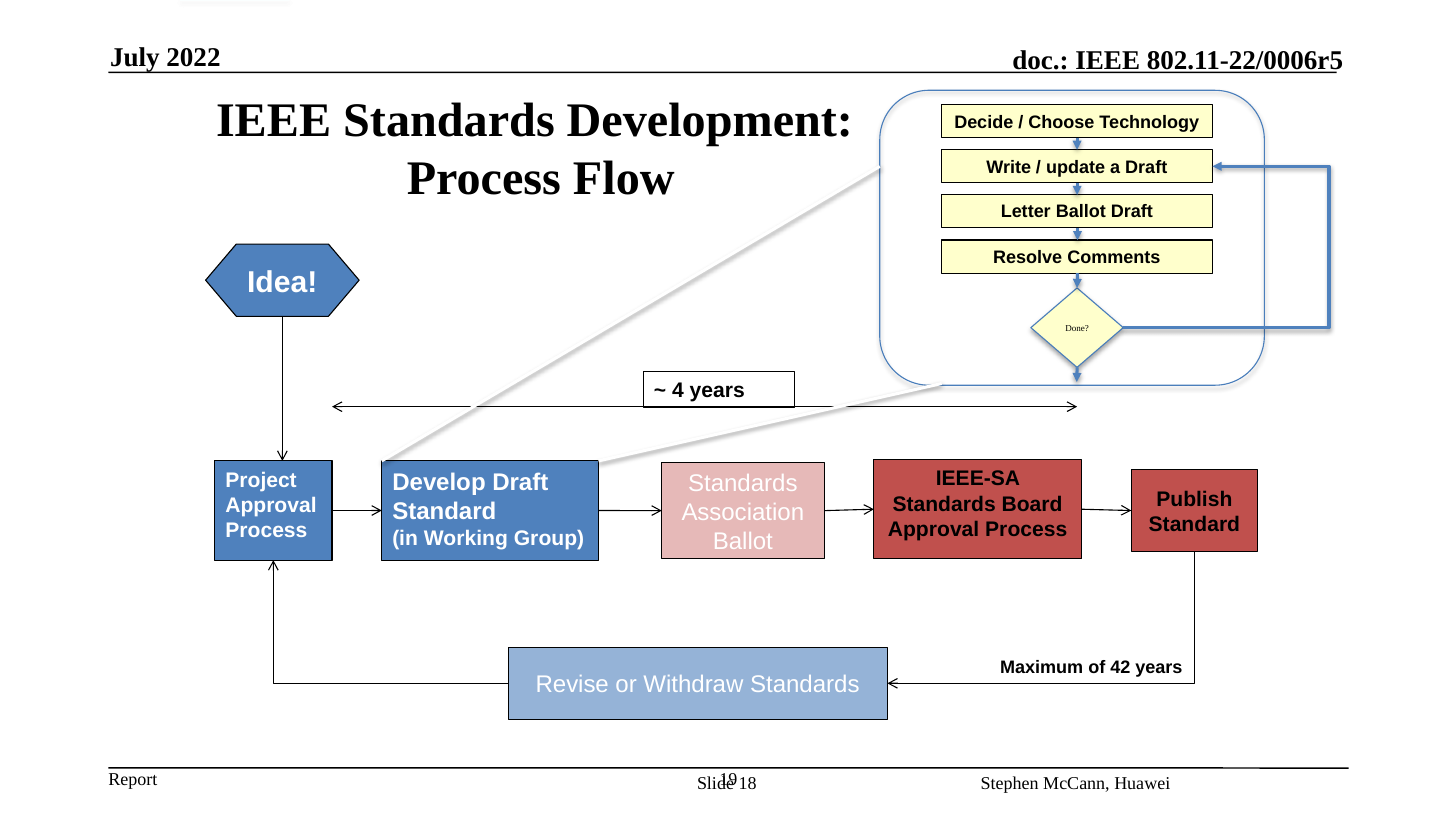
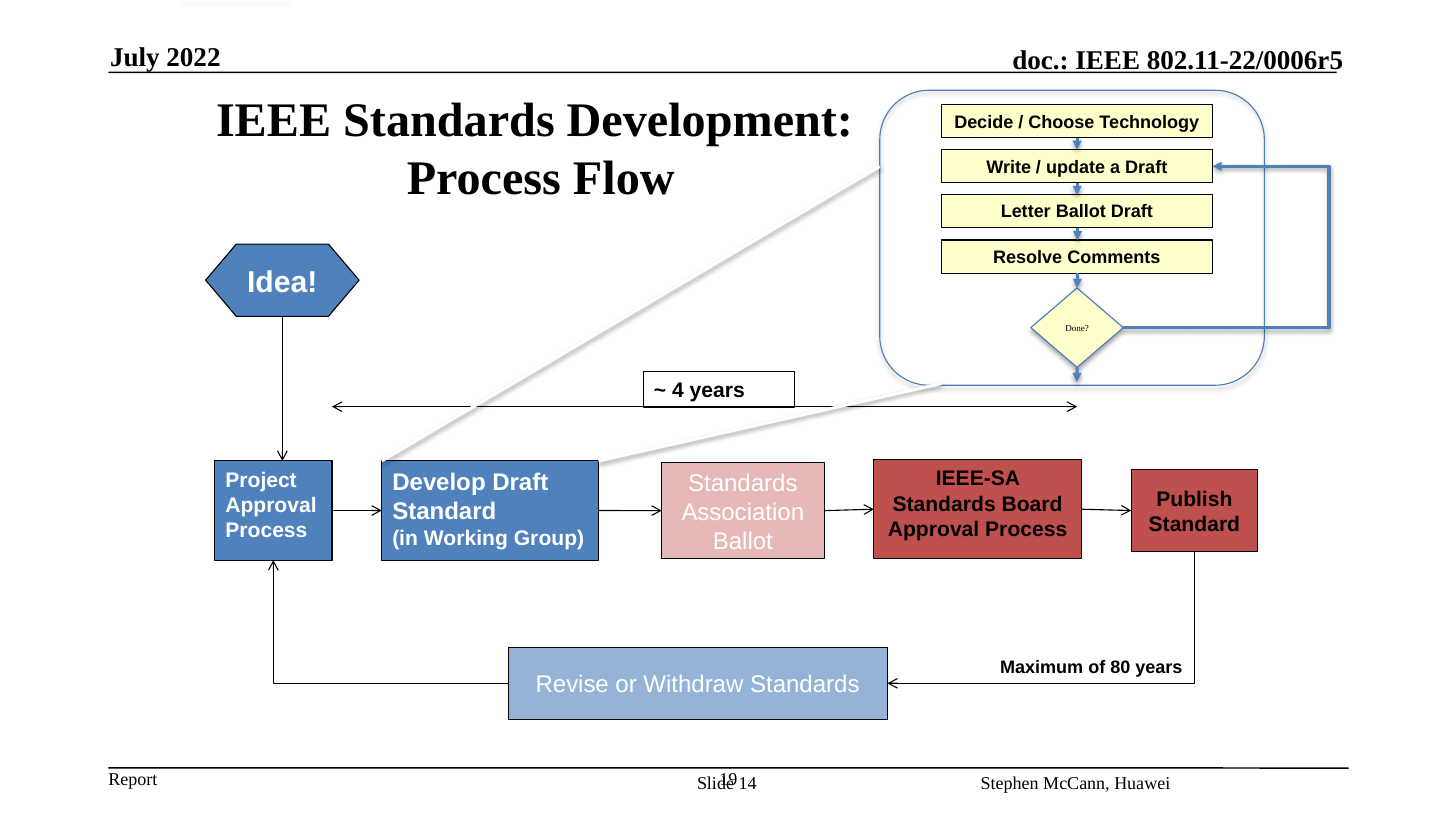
42: 42 -> 80 (1120, 668)
18: 18 -> 14 (748, 783)
